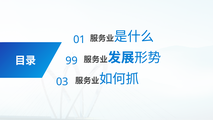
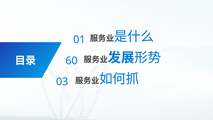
99: 99 -> 60 (72, 61)
